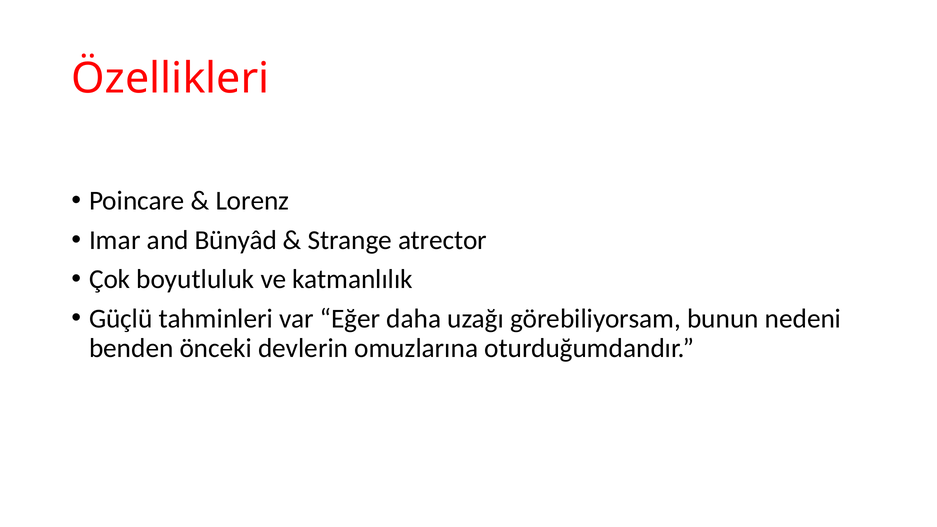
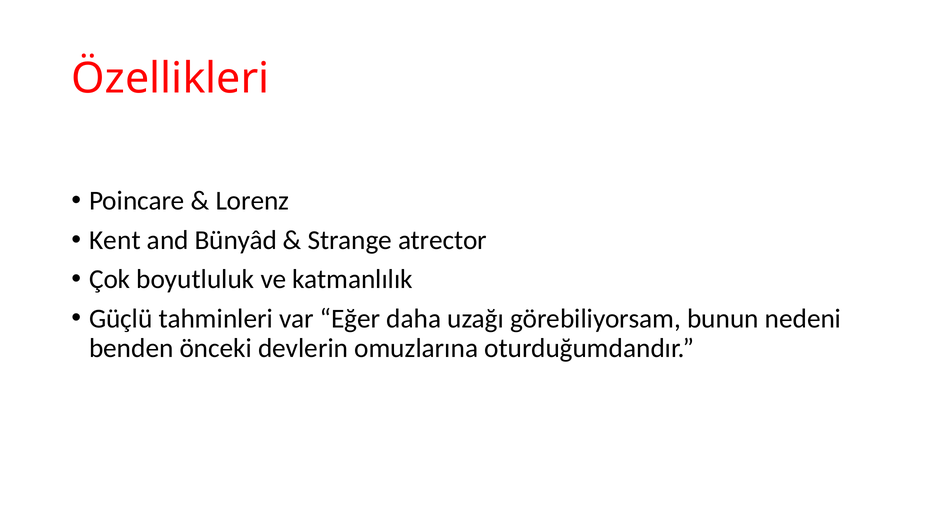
Imar: Imar -> Kent (115, 240)
